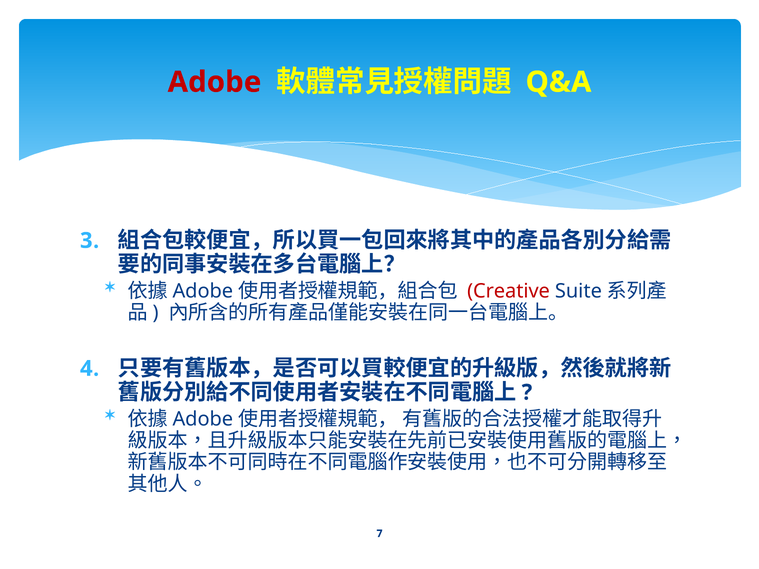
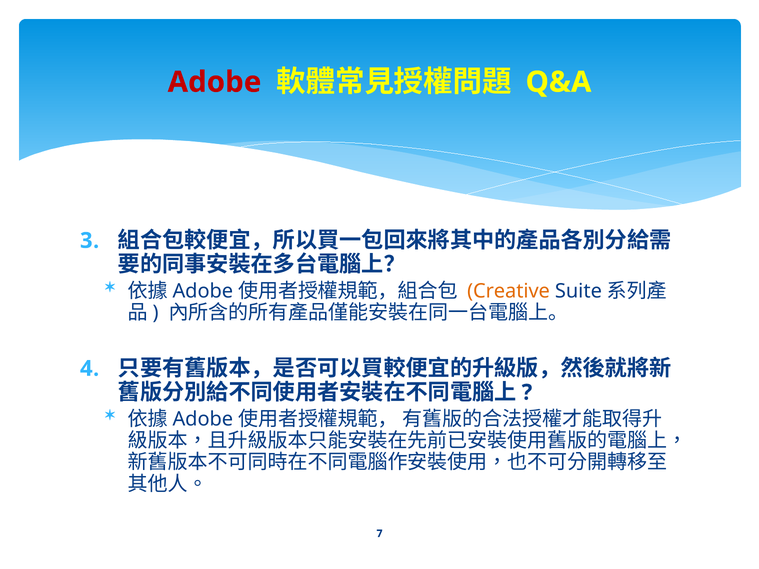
Creative colour: red -> orange (509, 291)
